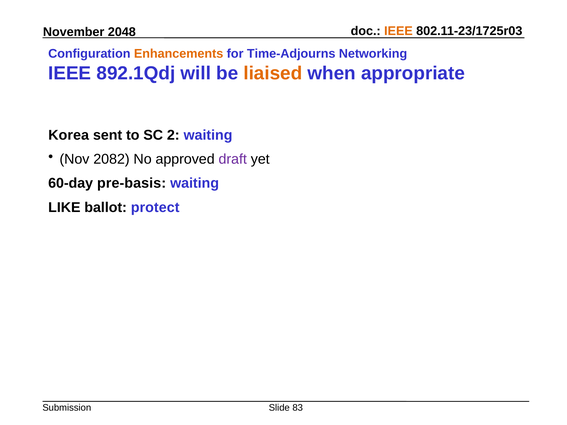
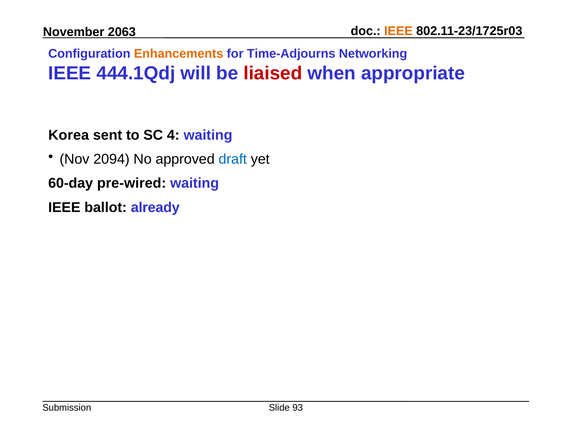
2048: 2048 -> 2063 (122, 32)
892.1Qdj: 892.1Qdj -> 444.1Qdj (136, 73)
liaised colour: orange -> red (273, 73)
2: 2 -> 4 (173, 135)
2082: 2082 -> 2094 (111, 159)
draft colour: purple -> blue (233, 159)
pre-basis: pre-basis -> pre-wired (132, 183)
LIKE: LIKE -> IEEE (64, 208)
protect: protect -> already (155, 208)
83: 83 -> 93 (298, 408)
